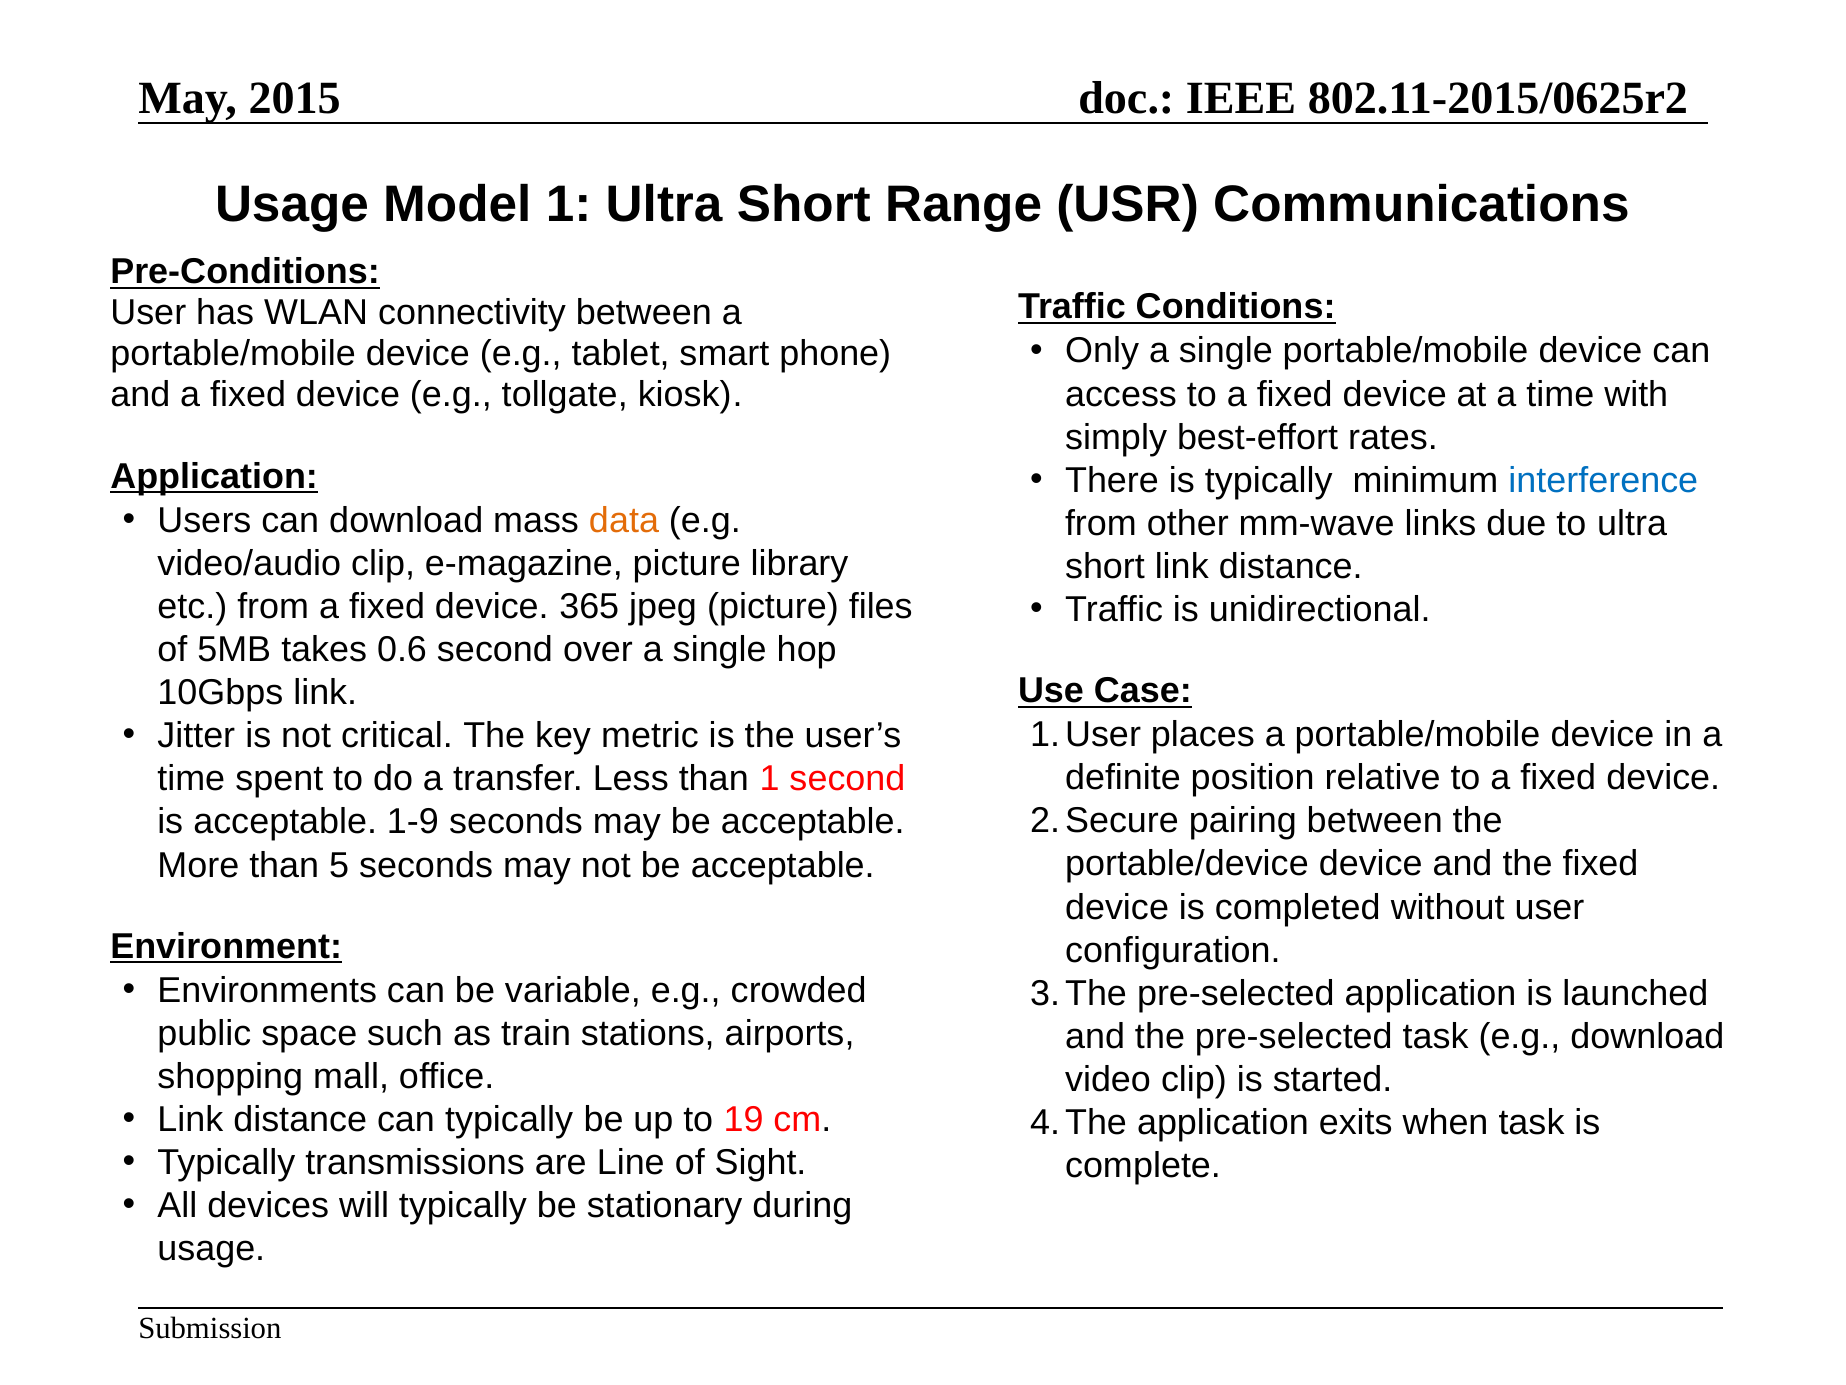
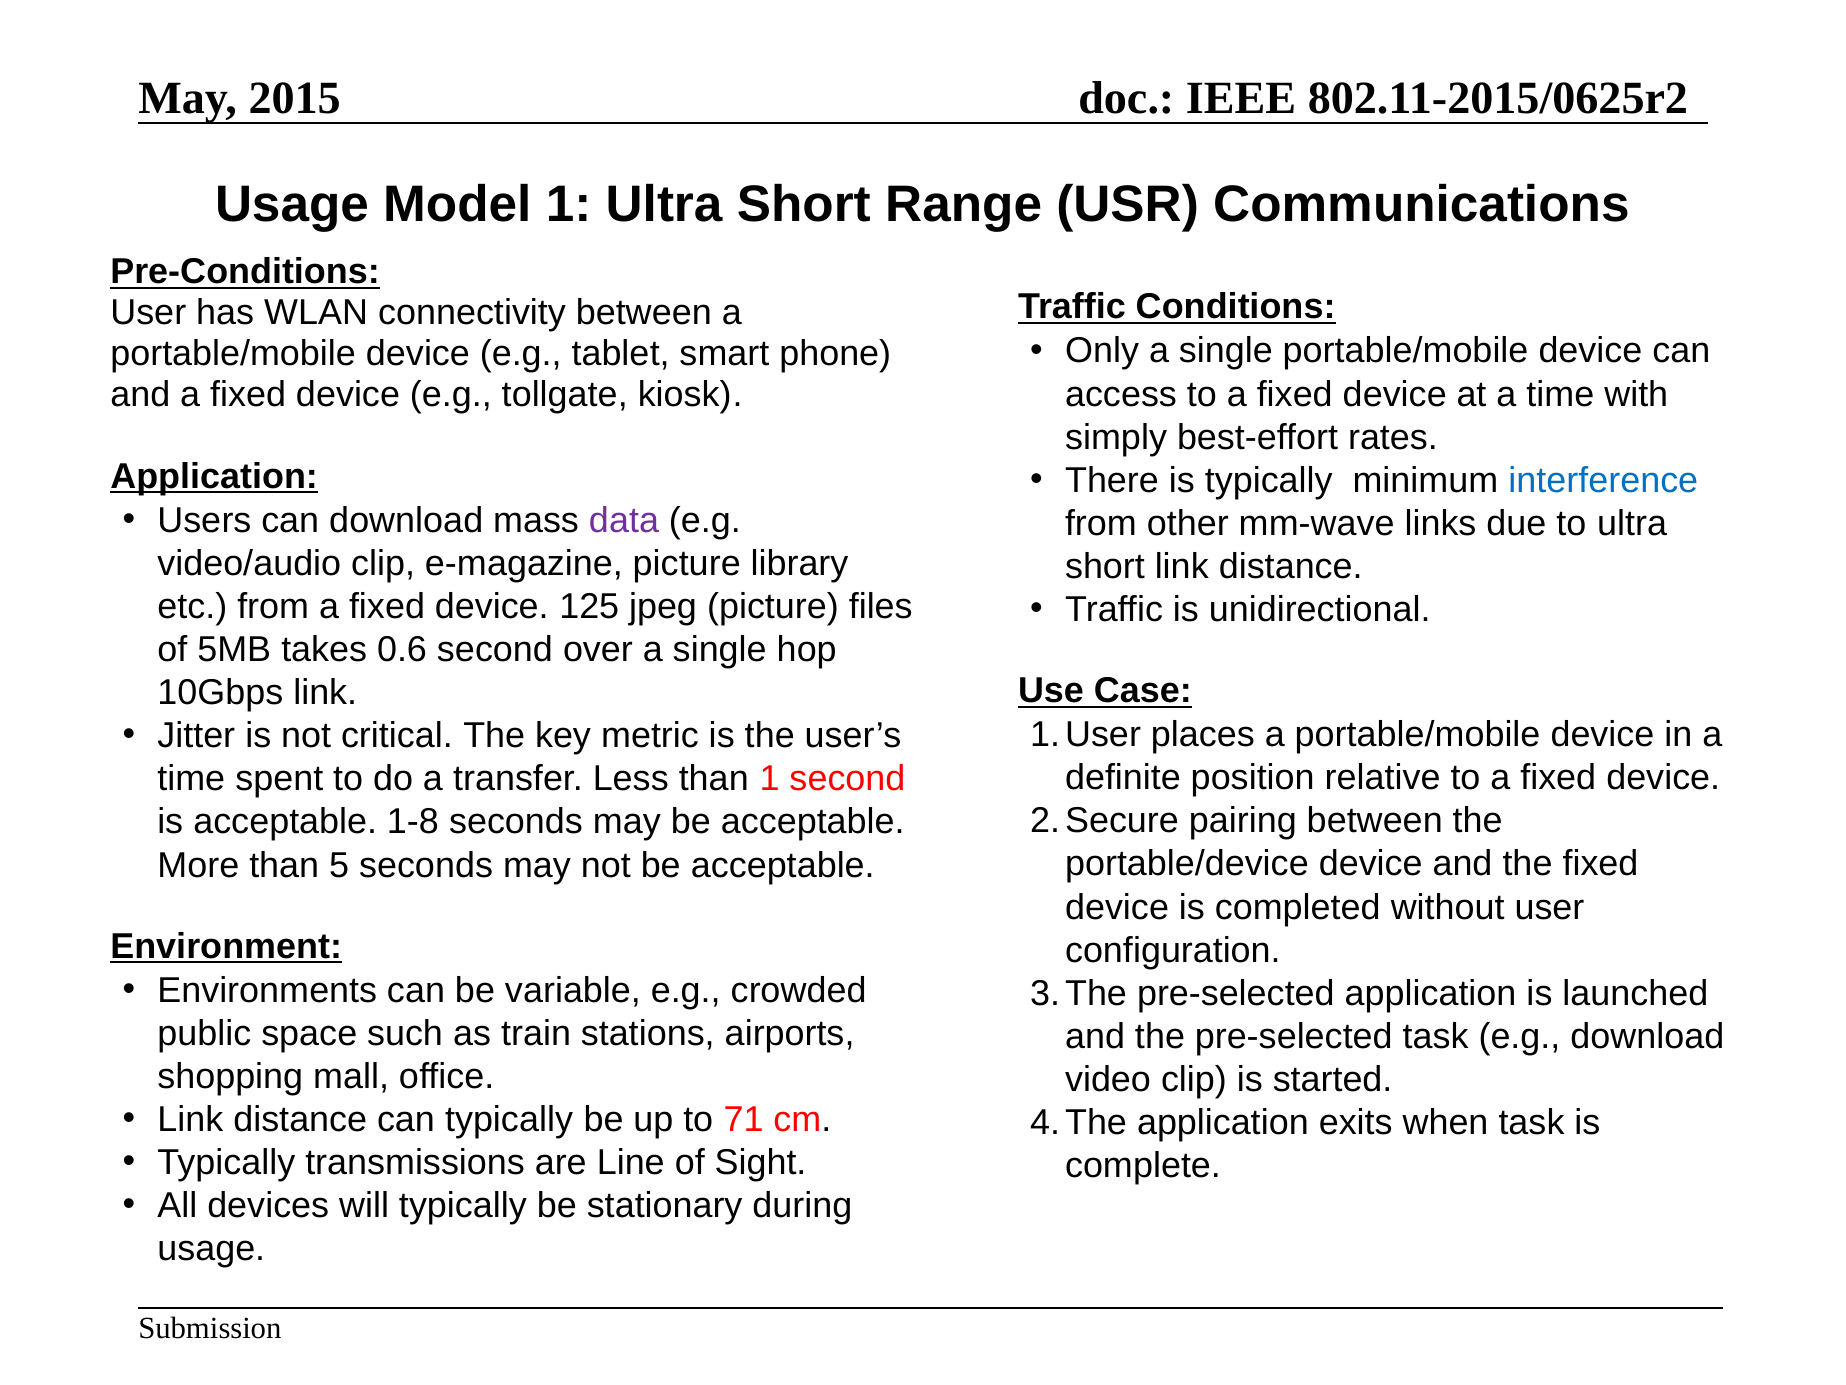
data colour: orange -> purple (624, 520)
365: 365 -> 125 (589, 606)
1-9: 1-9 -> 1-8 (413, 822)
19: 19 -> 71 (744, 1119)
